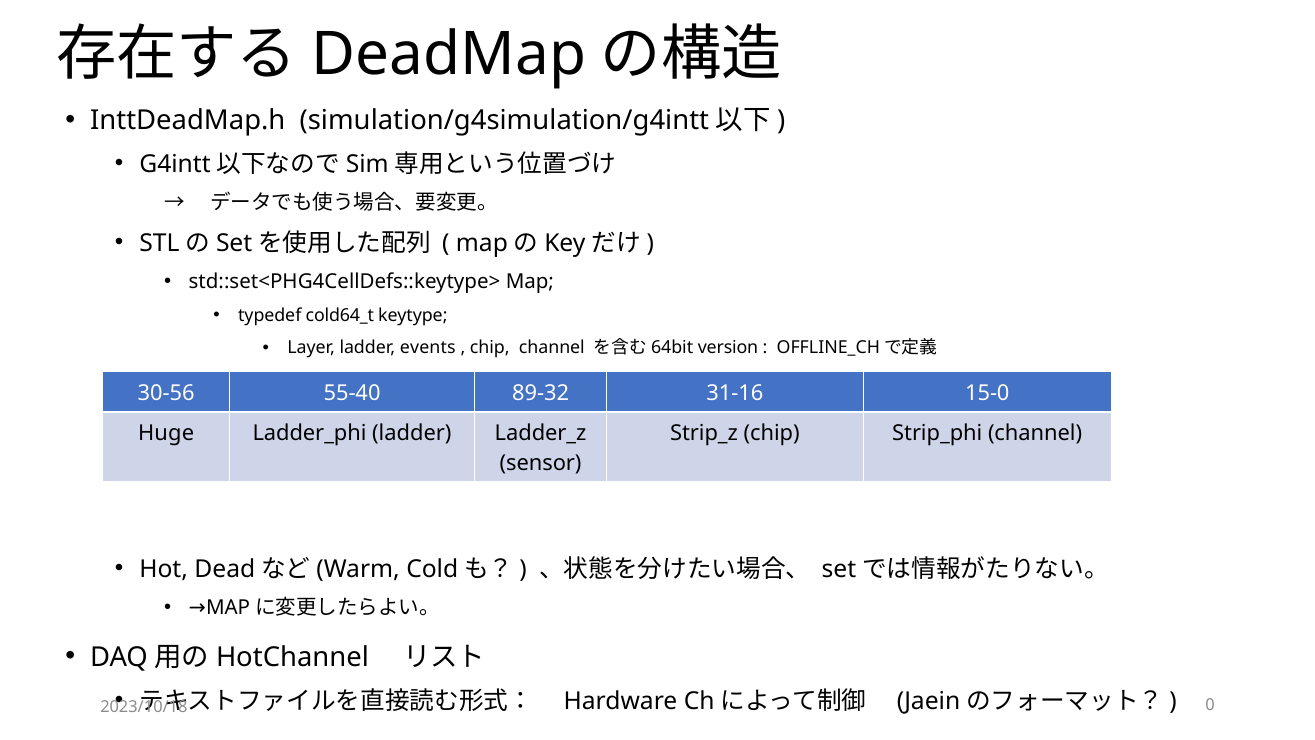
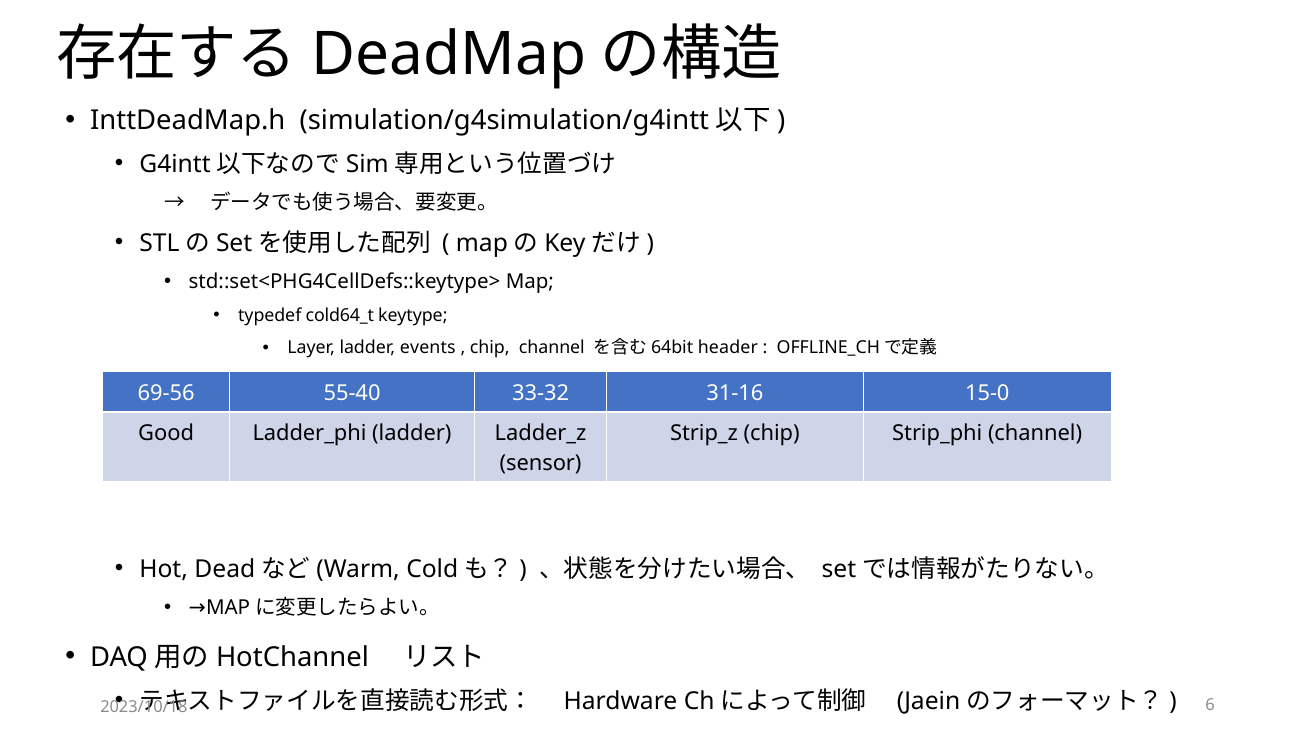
version: version -> header (728, 348)
30-56: 30-56 -> 69-56 (166, 393)
89-32: 89-32 -> 33-32 (541, 393)
Huge: Huge -> Good (166, 433)
0: 0 -> 6 (1210, 705)
